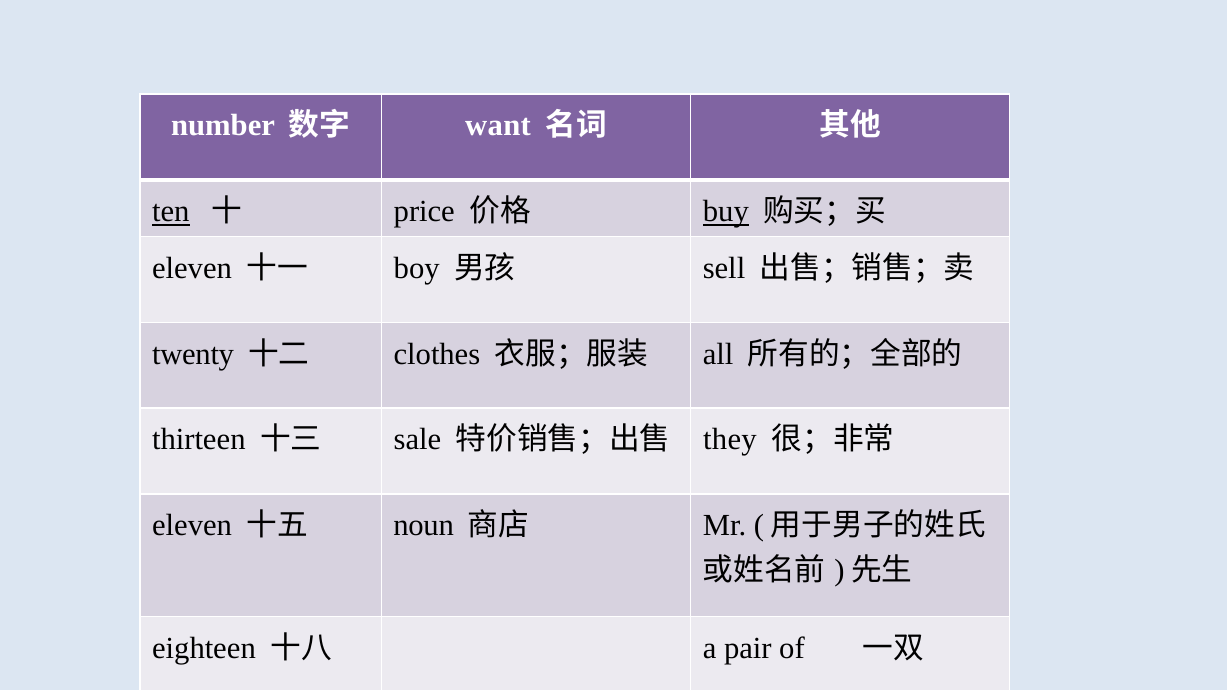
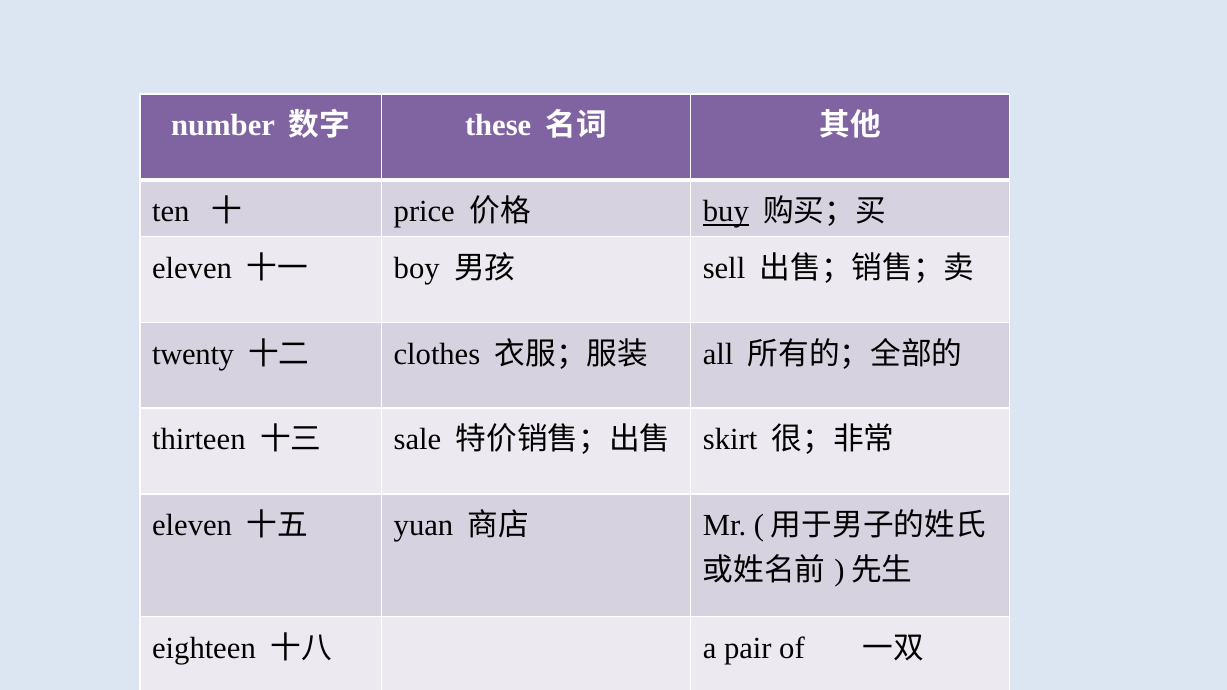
want: want -> these (498, 126)
ten underline: present -> none (171, 211)
they: they -> skirt (730, 440)
noun: noun -> yuan (423, 526)
